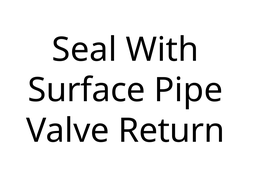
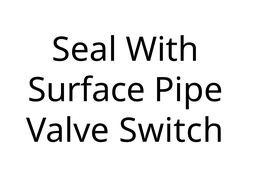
Return: Return -> Switch (171, 131)
